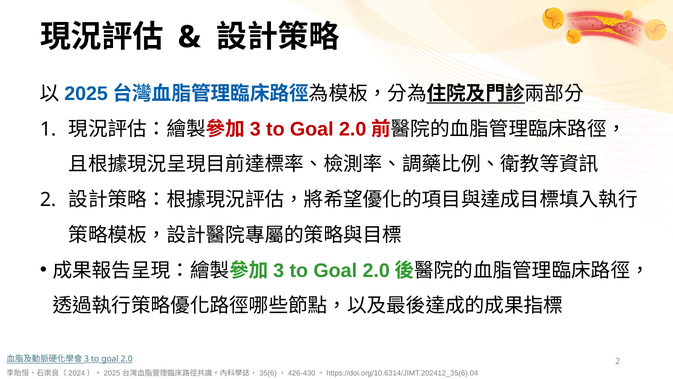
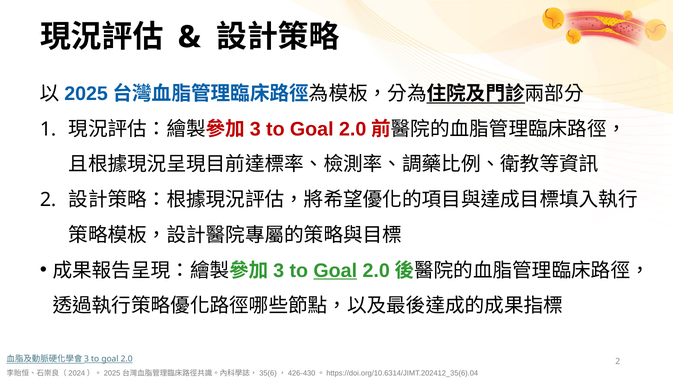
Goal underline: none -> present (335, 270)
